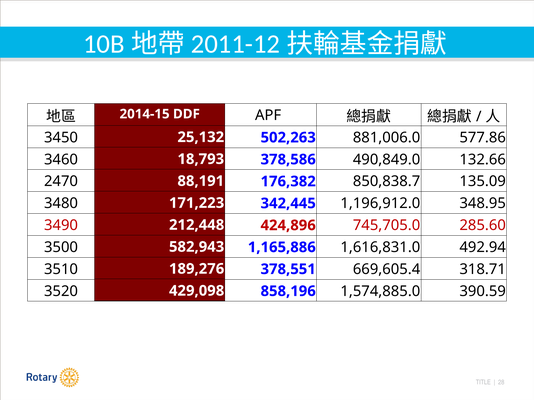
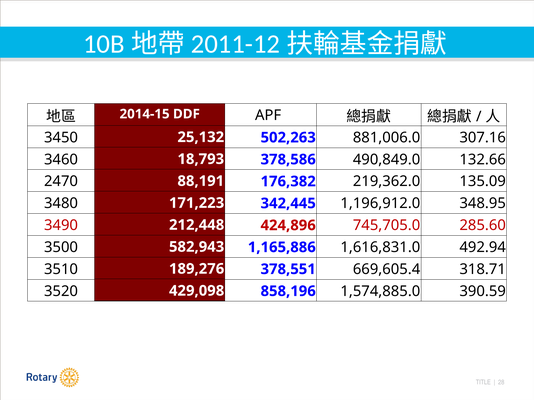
577.86: 577.86 -> 307.16 (483, 138)
850,838.7: 850,838.7 -> 219,362.0 (387, 182)
